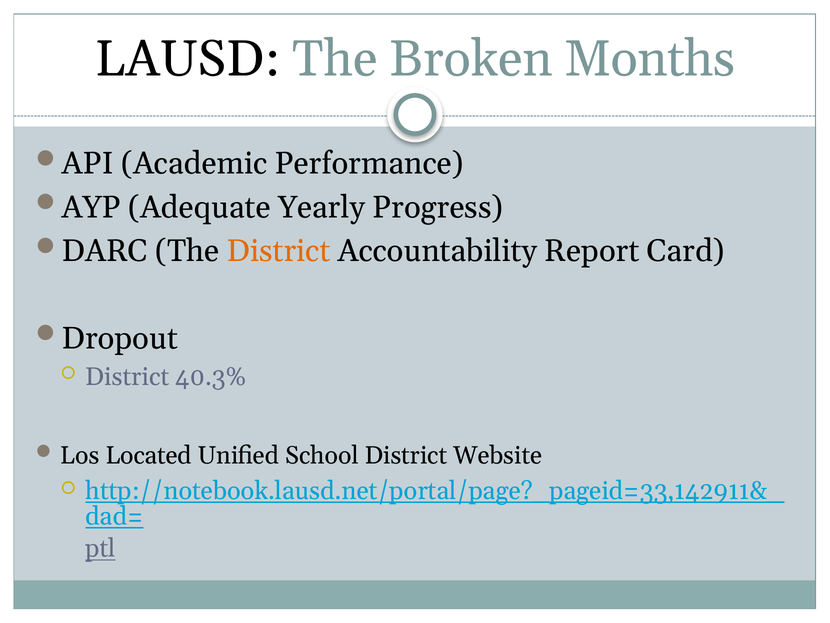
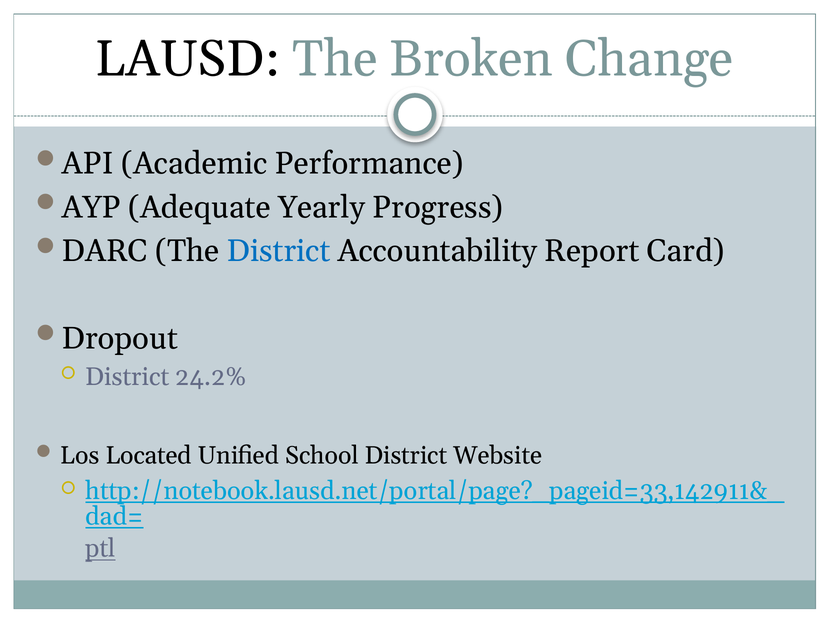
Months: Months -> Change (649, 59)
District colour: orange -> blue (279, 251)
40.3%: 40.3% -> 24.2% (211, 377)
